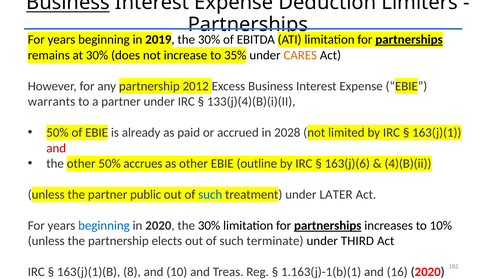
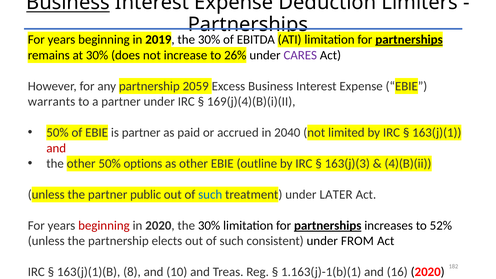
35%: 35% -> 26% (235, 55)
CARES colour: orange -> purple (300, 55)
2012: 2012 -> 2059 (196, 86)
133(j)(4)(B)(i)(II: 133(j)(4)(B)(i)(II -> 169(j)(4)(B)(i)(II (251, 102)
is already: already -> partner (141, 133)
2028: 2028 -> 2040 (287, 133)
accrues: accrues -> options (143, 164)
163(j)(6: 163(j)(6 -> 163(j)(3 (347, 164)
beginning colour: blue -> red (104, 226)
10%: 10% -> 52% (441, 226)
terminate: terminate -> consistent (275, 241)
THIRD: THIRD -> FROM (357, 241)
